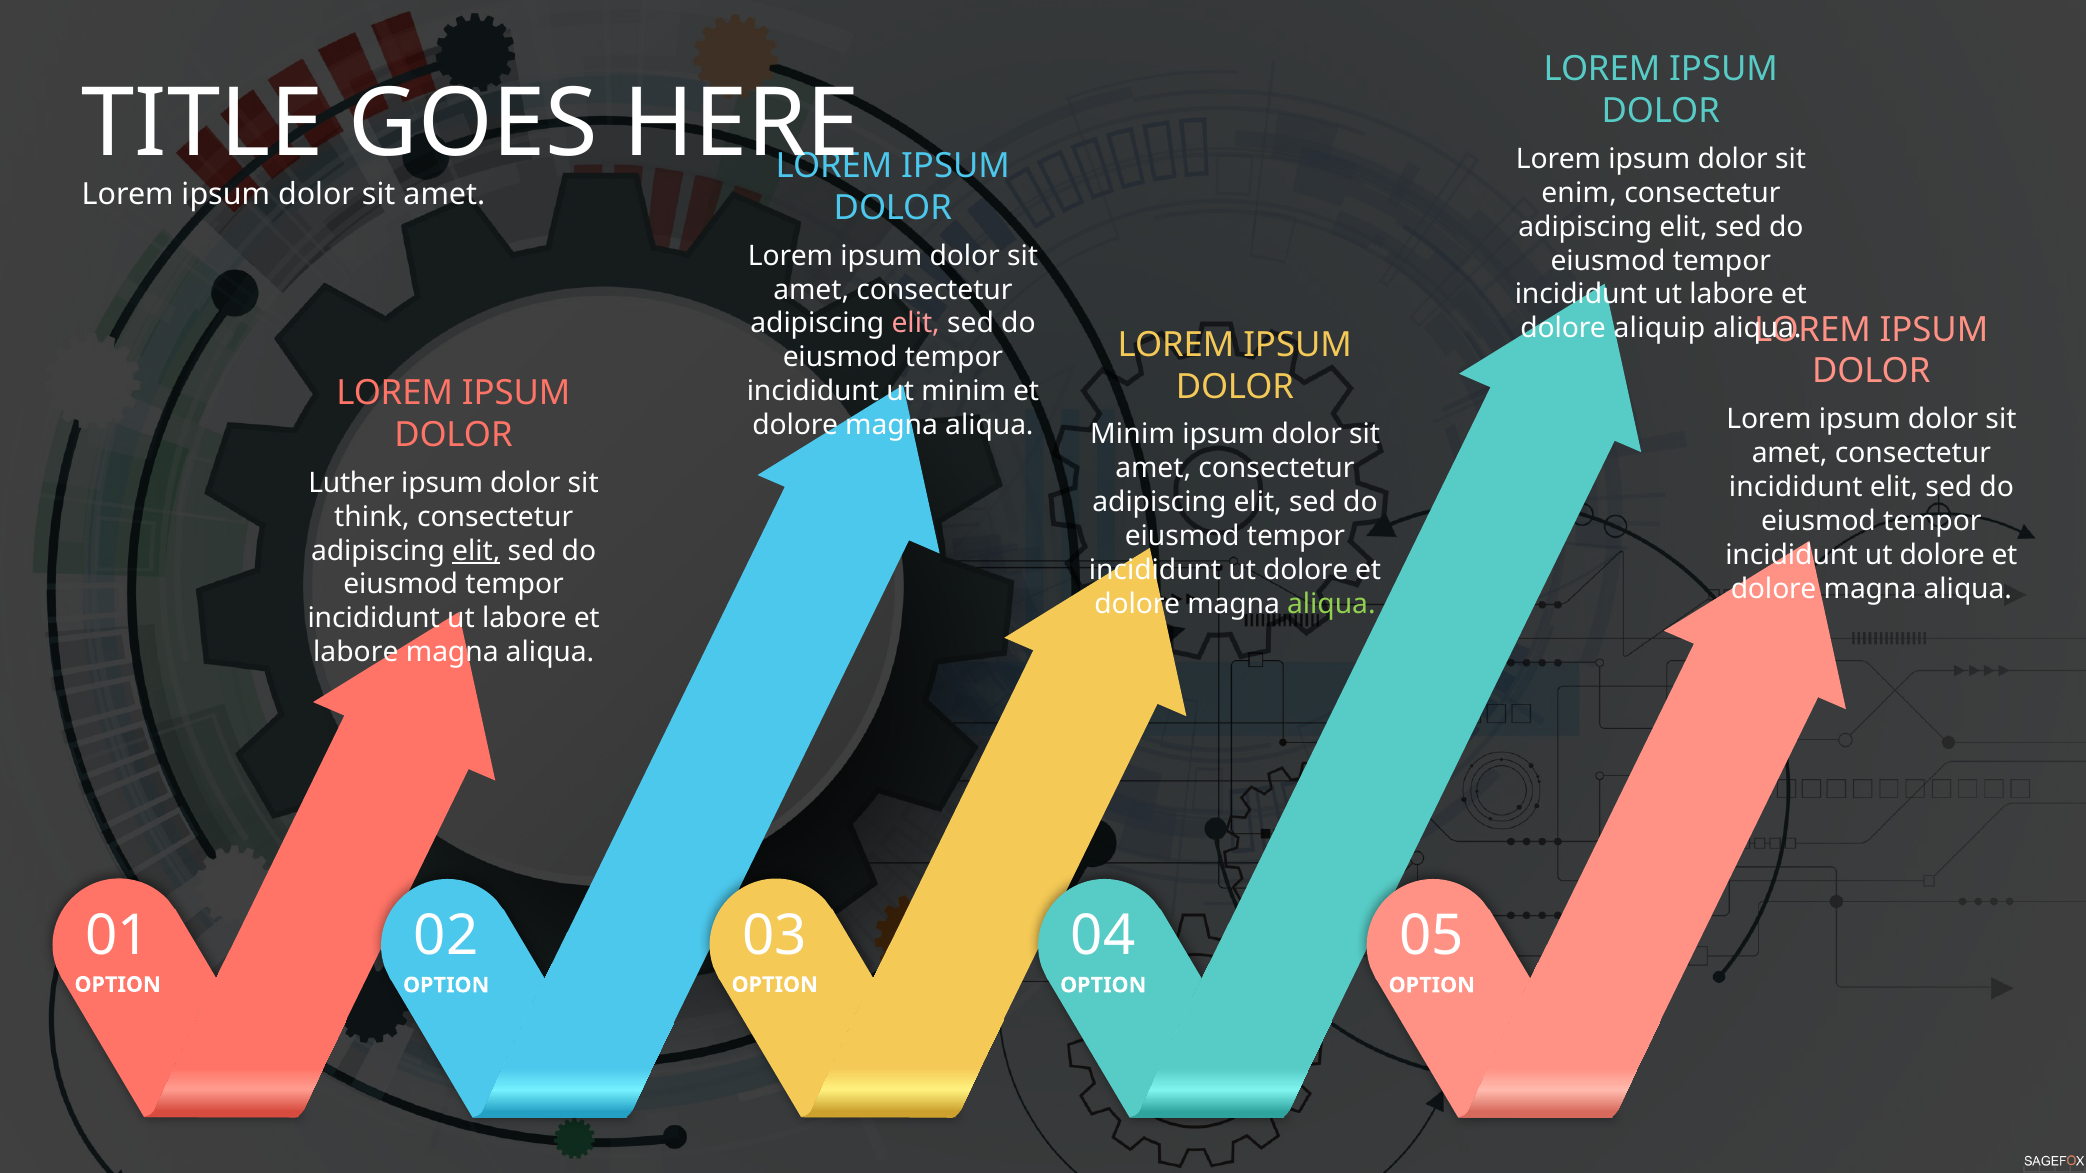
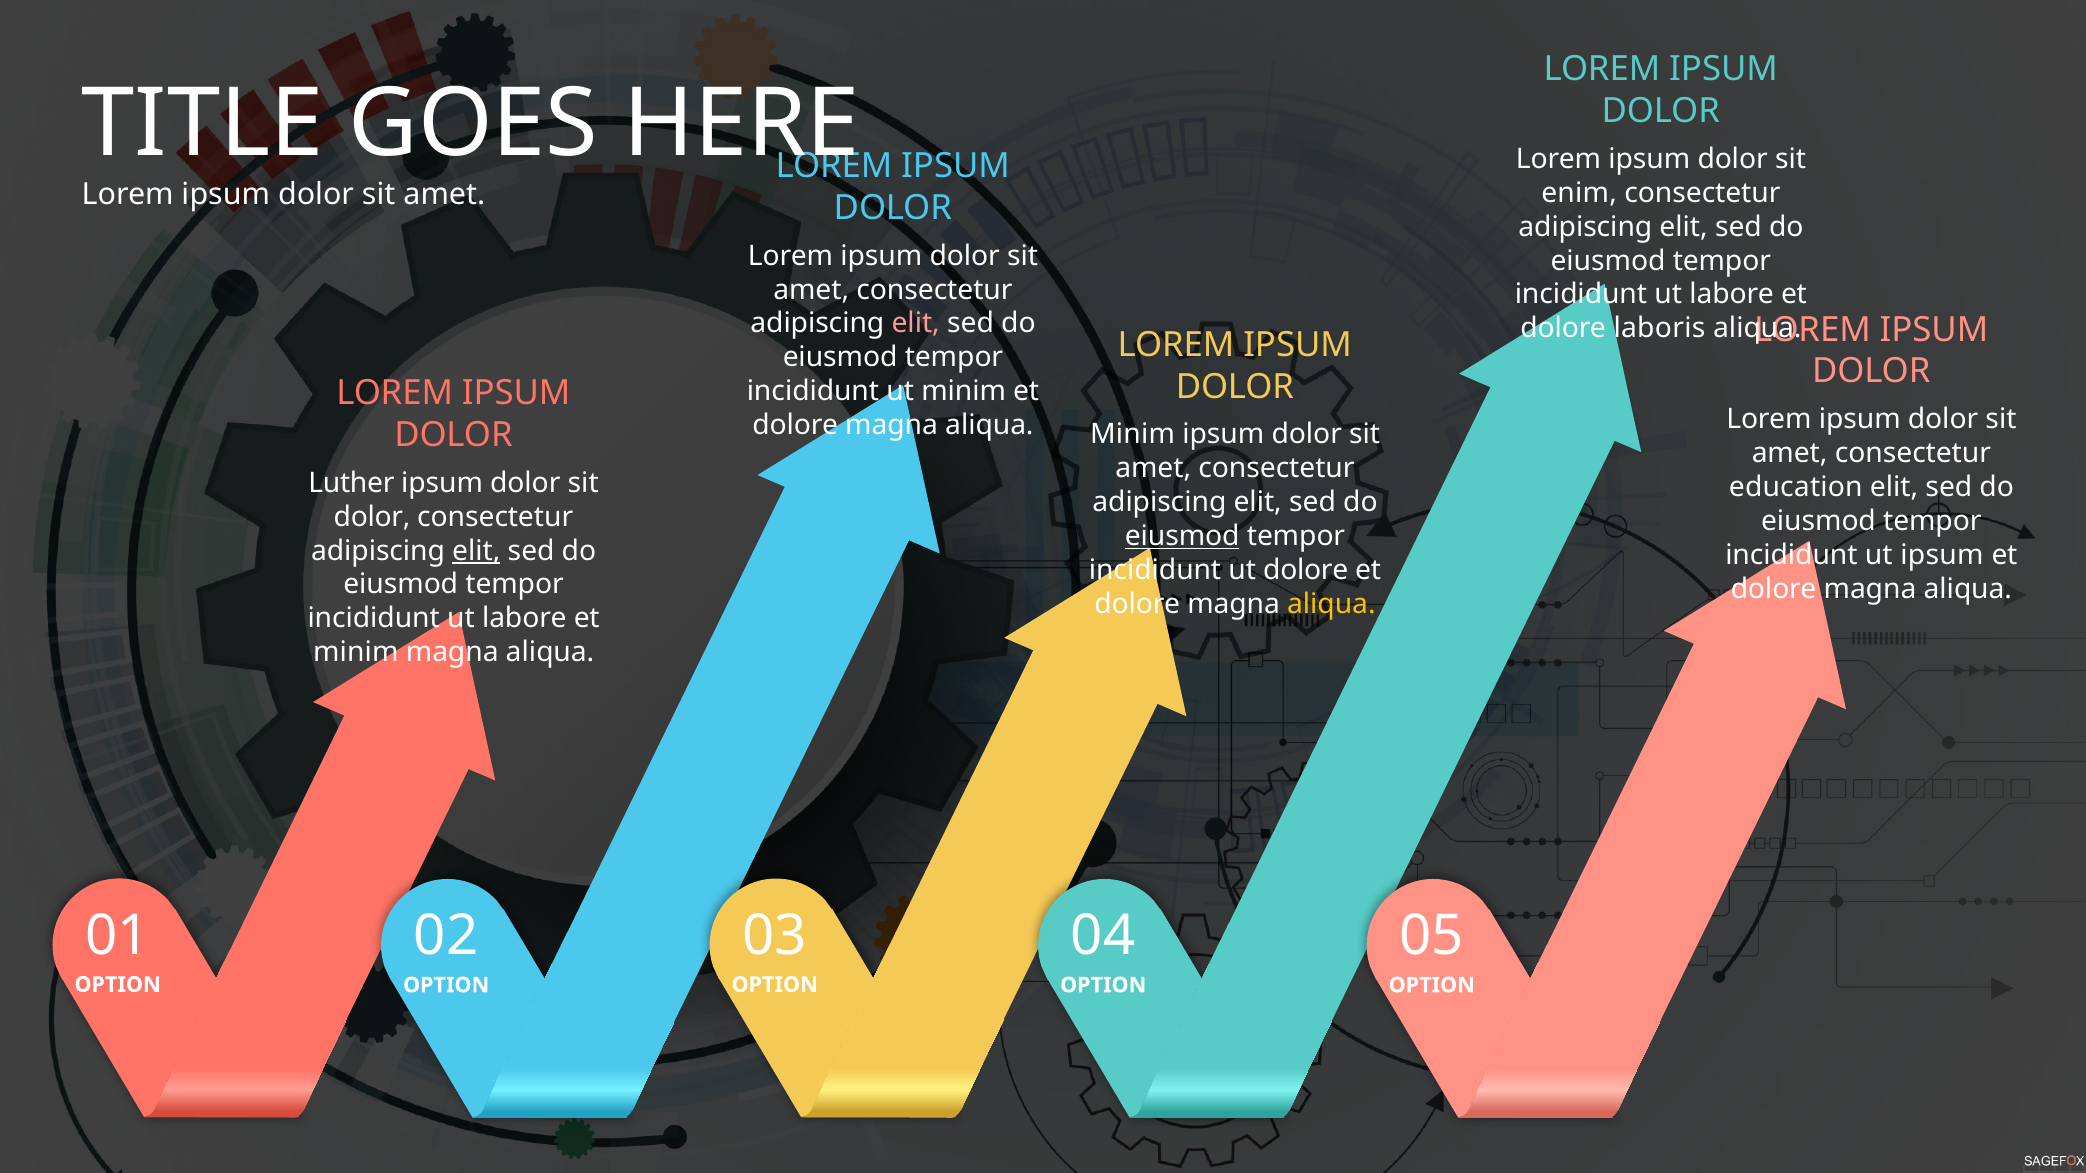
aliquip: aliquip -> laboris (1659, 329)
incididunt: incididunt -> education (1796, 487)
think: think -> dolor (372, 517)
eiusmod underline: none -> present (1182, 536)
dolore: dolore -> ipsum (1942, 555)
aliqua colour: light green -> yellow (1331, 604)
labore: labore -> minim (356, 653)
